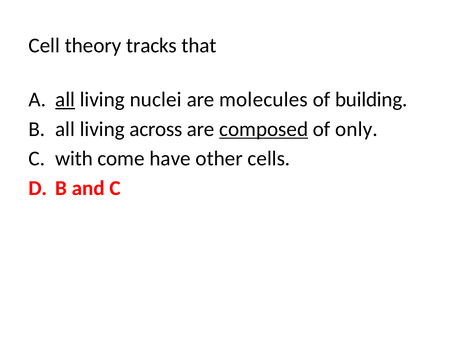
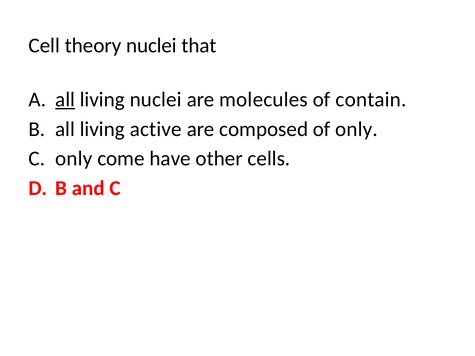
theory tracks: tracks -> nuclei (152, 45)
building: building -> contain (371, 100)
across: across -> active (156, 129)
composed underline: present -> none (264, 129)
C with: with -> only (74, 159)
